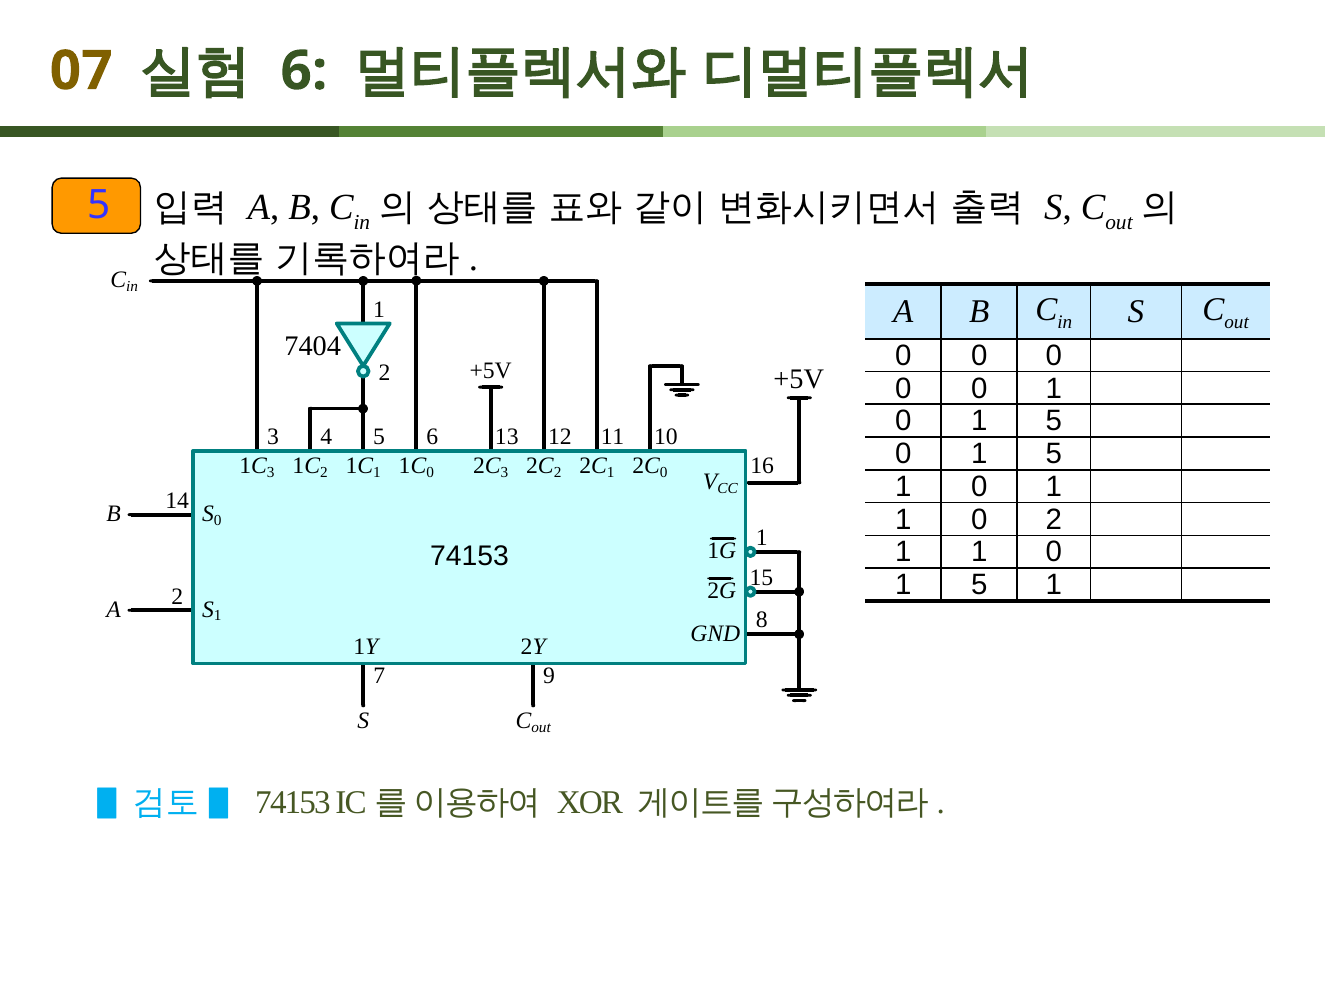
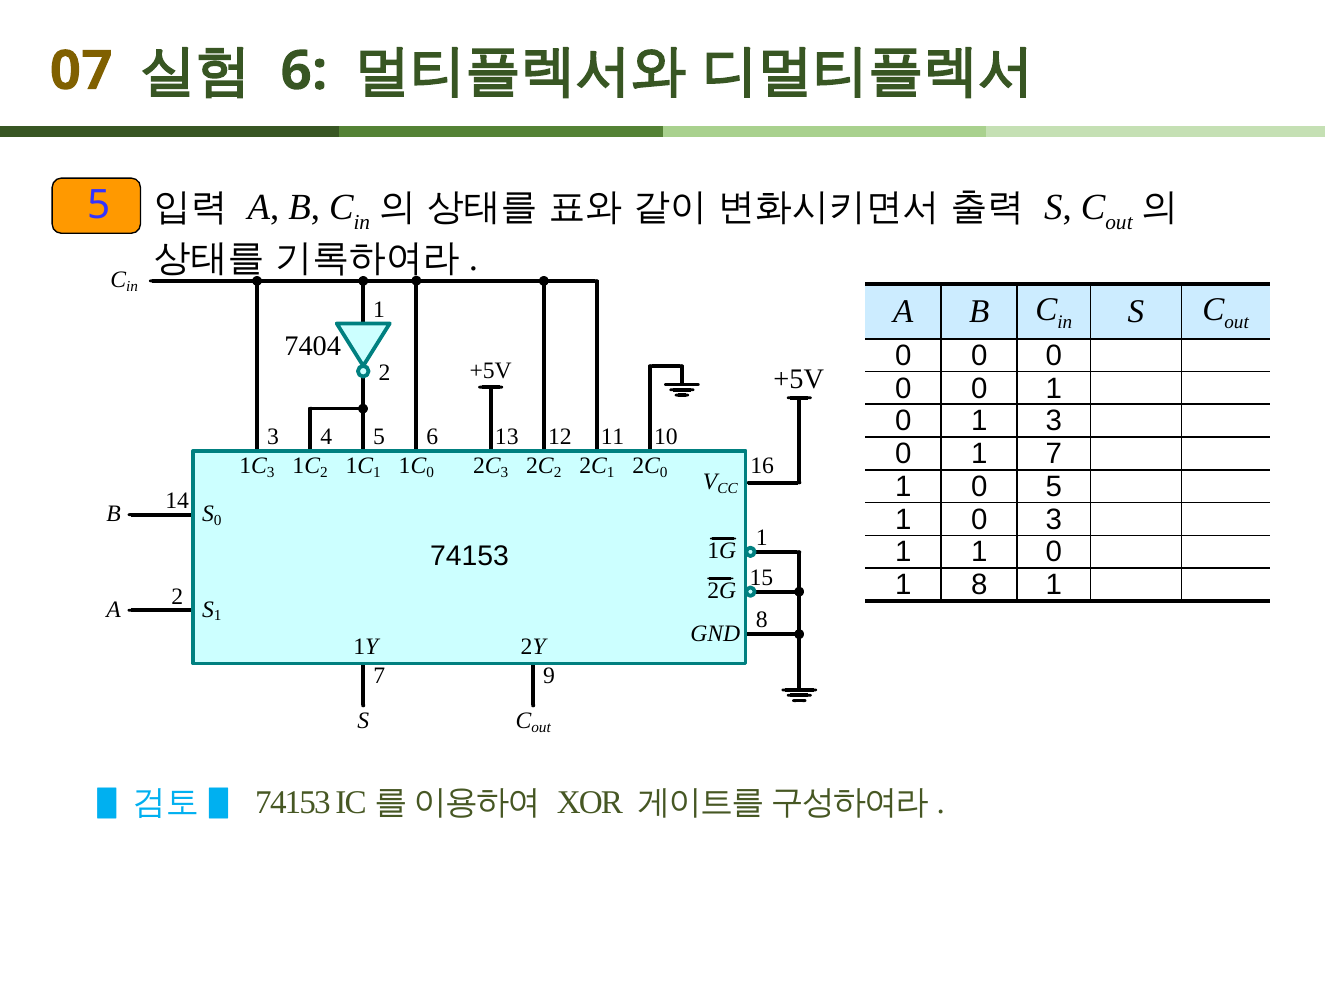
5: 5 -> 3 (1054, 421)
5: 5 -> 7 (1054, 454)
1: 1 -> 5 (1054, 486)
0 2: 2 -> 3 (1054, 519)
5: 5 -> 8 (979, 585)
